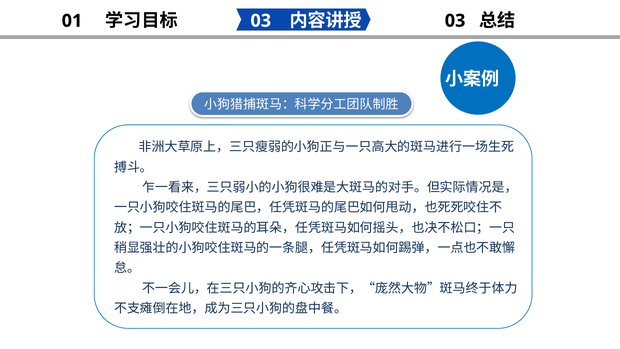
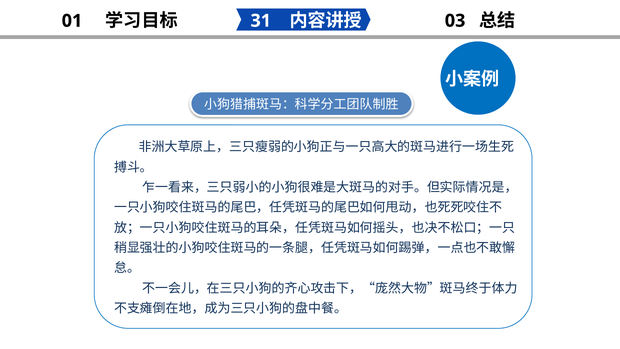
03: 03 -> 31 (261, 21)
